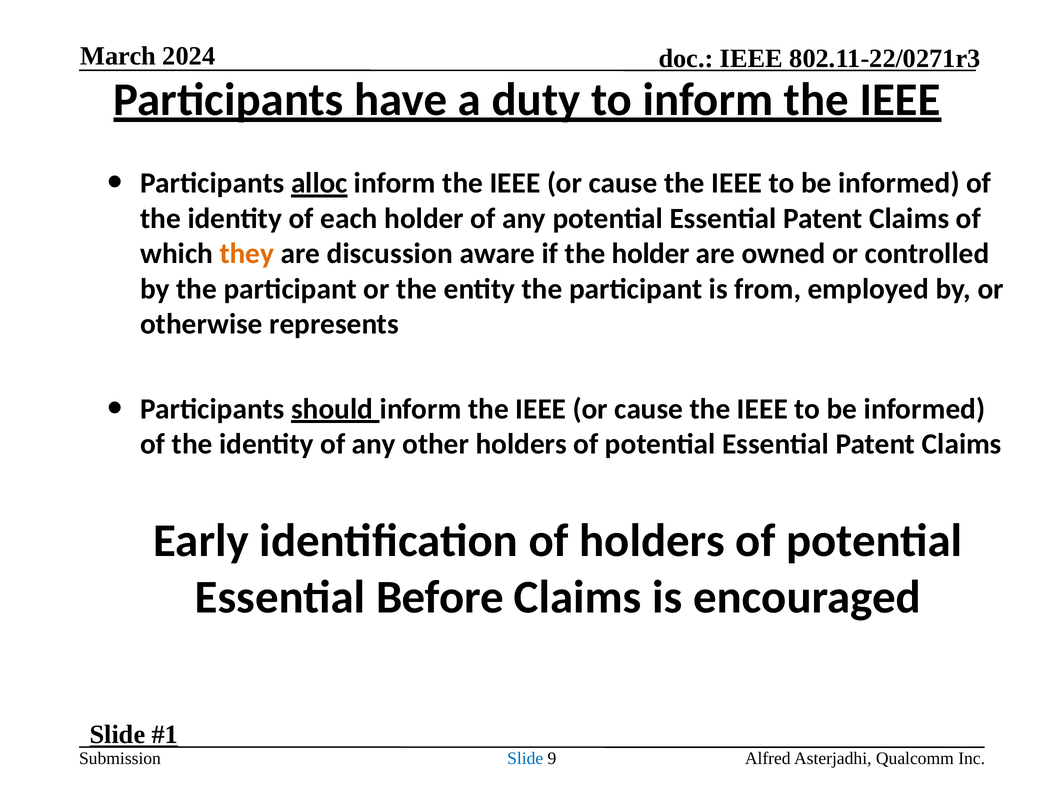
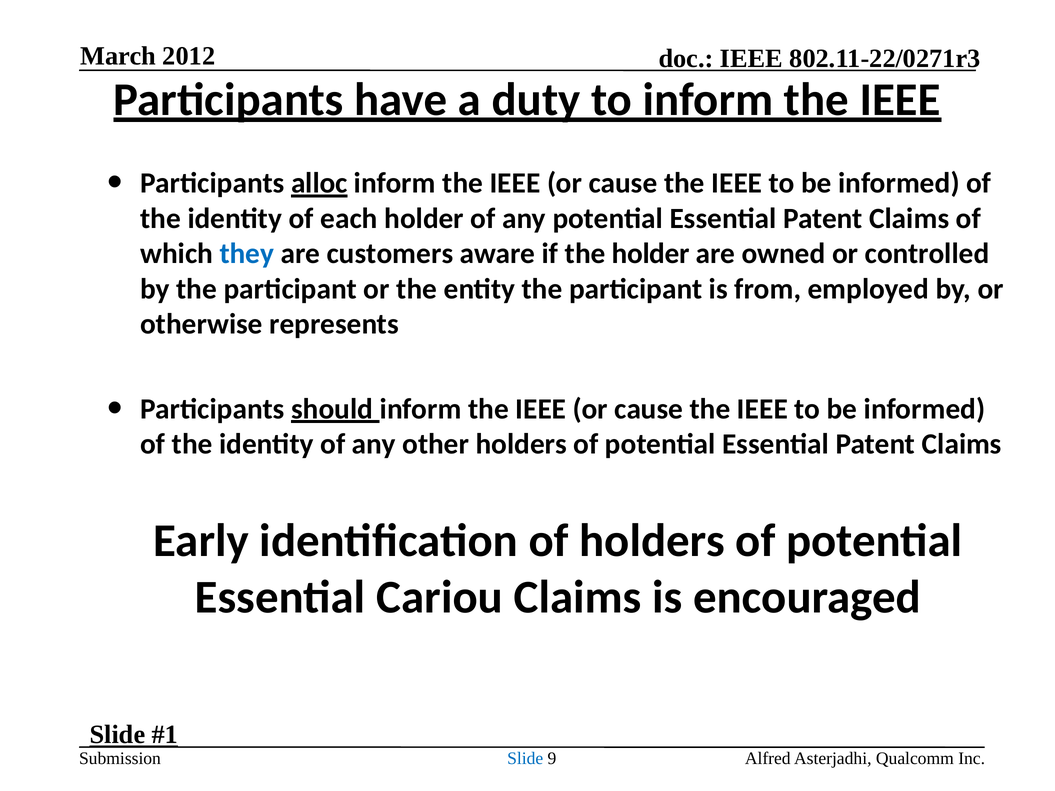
2024: 2024 -> 2012 (189, 56)
they colour: orange -> blue (247, 254)
discussion: discussion -> customers (390, 254)
Before: Before -> Cariou (440, 597)
